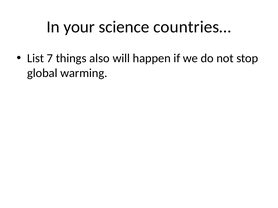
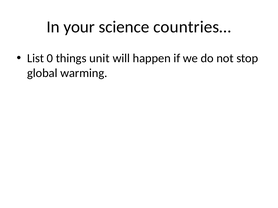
7: 7 -> 0 (50, 58)
also: also -> unit (99, 58)
